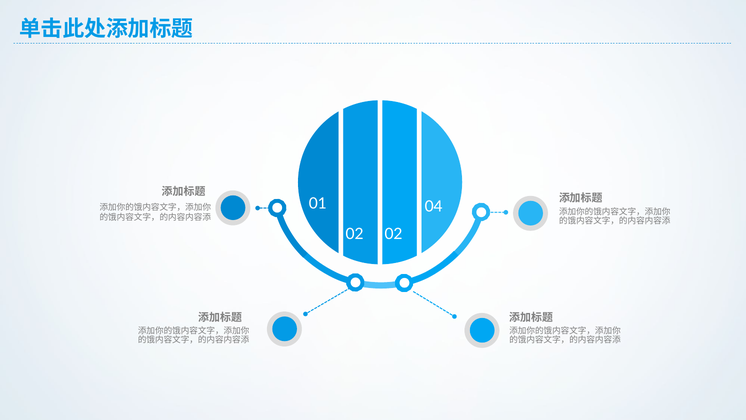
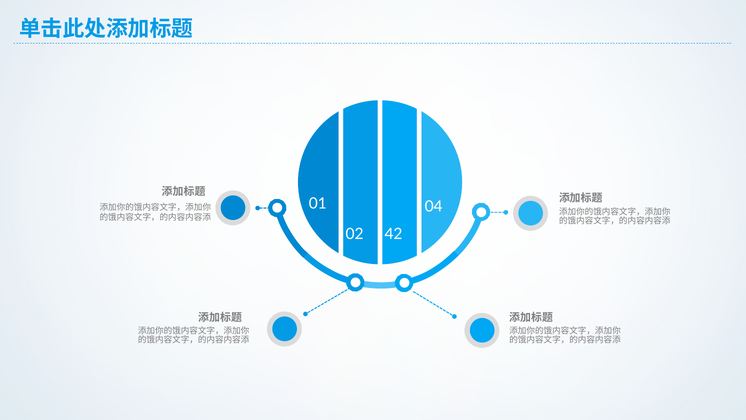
02 02: 02 -> 42 (394, 234)
